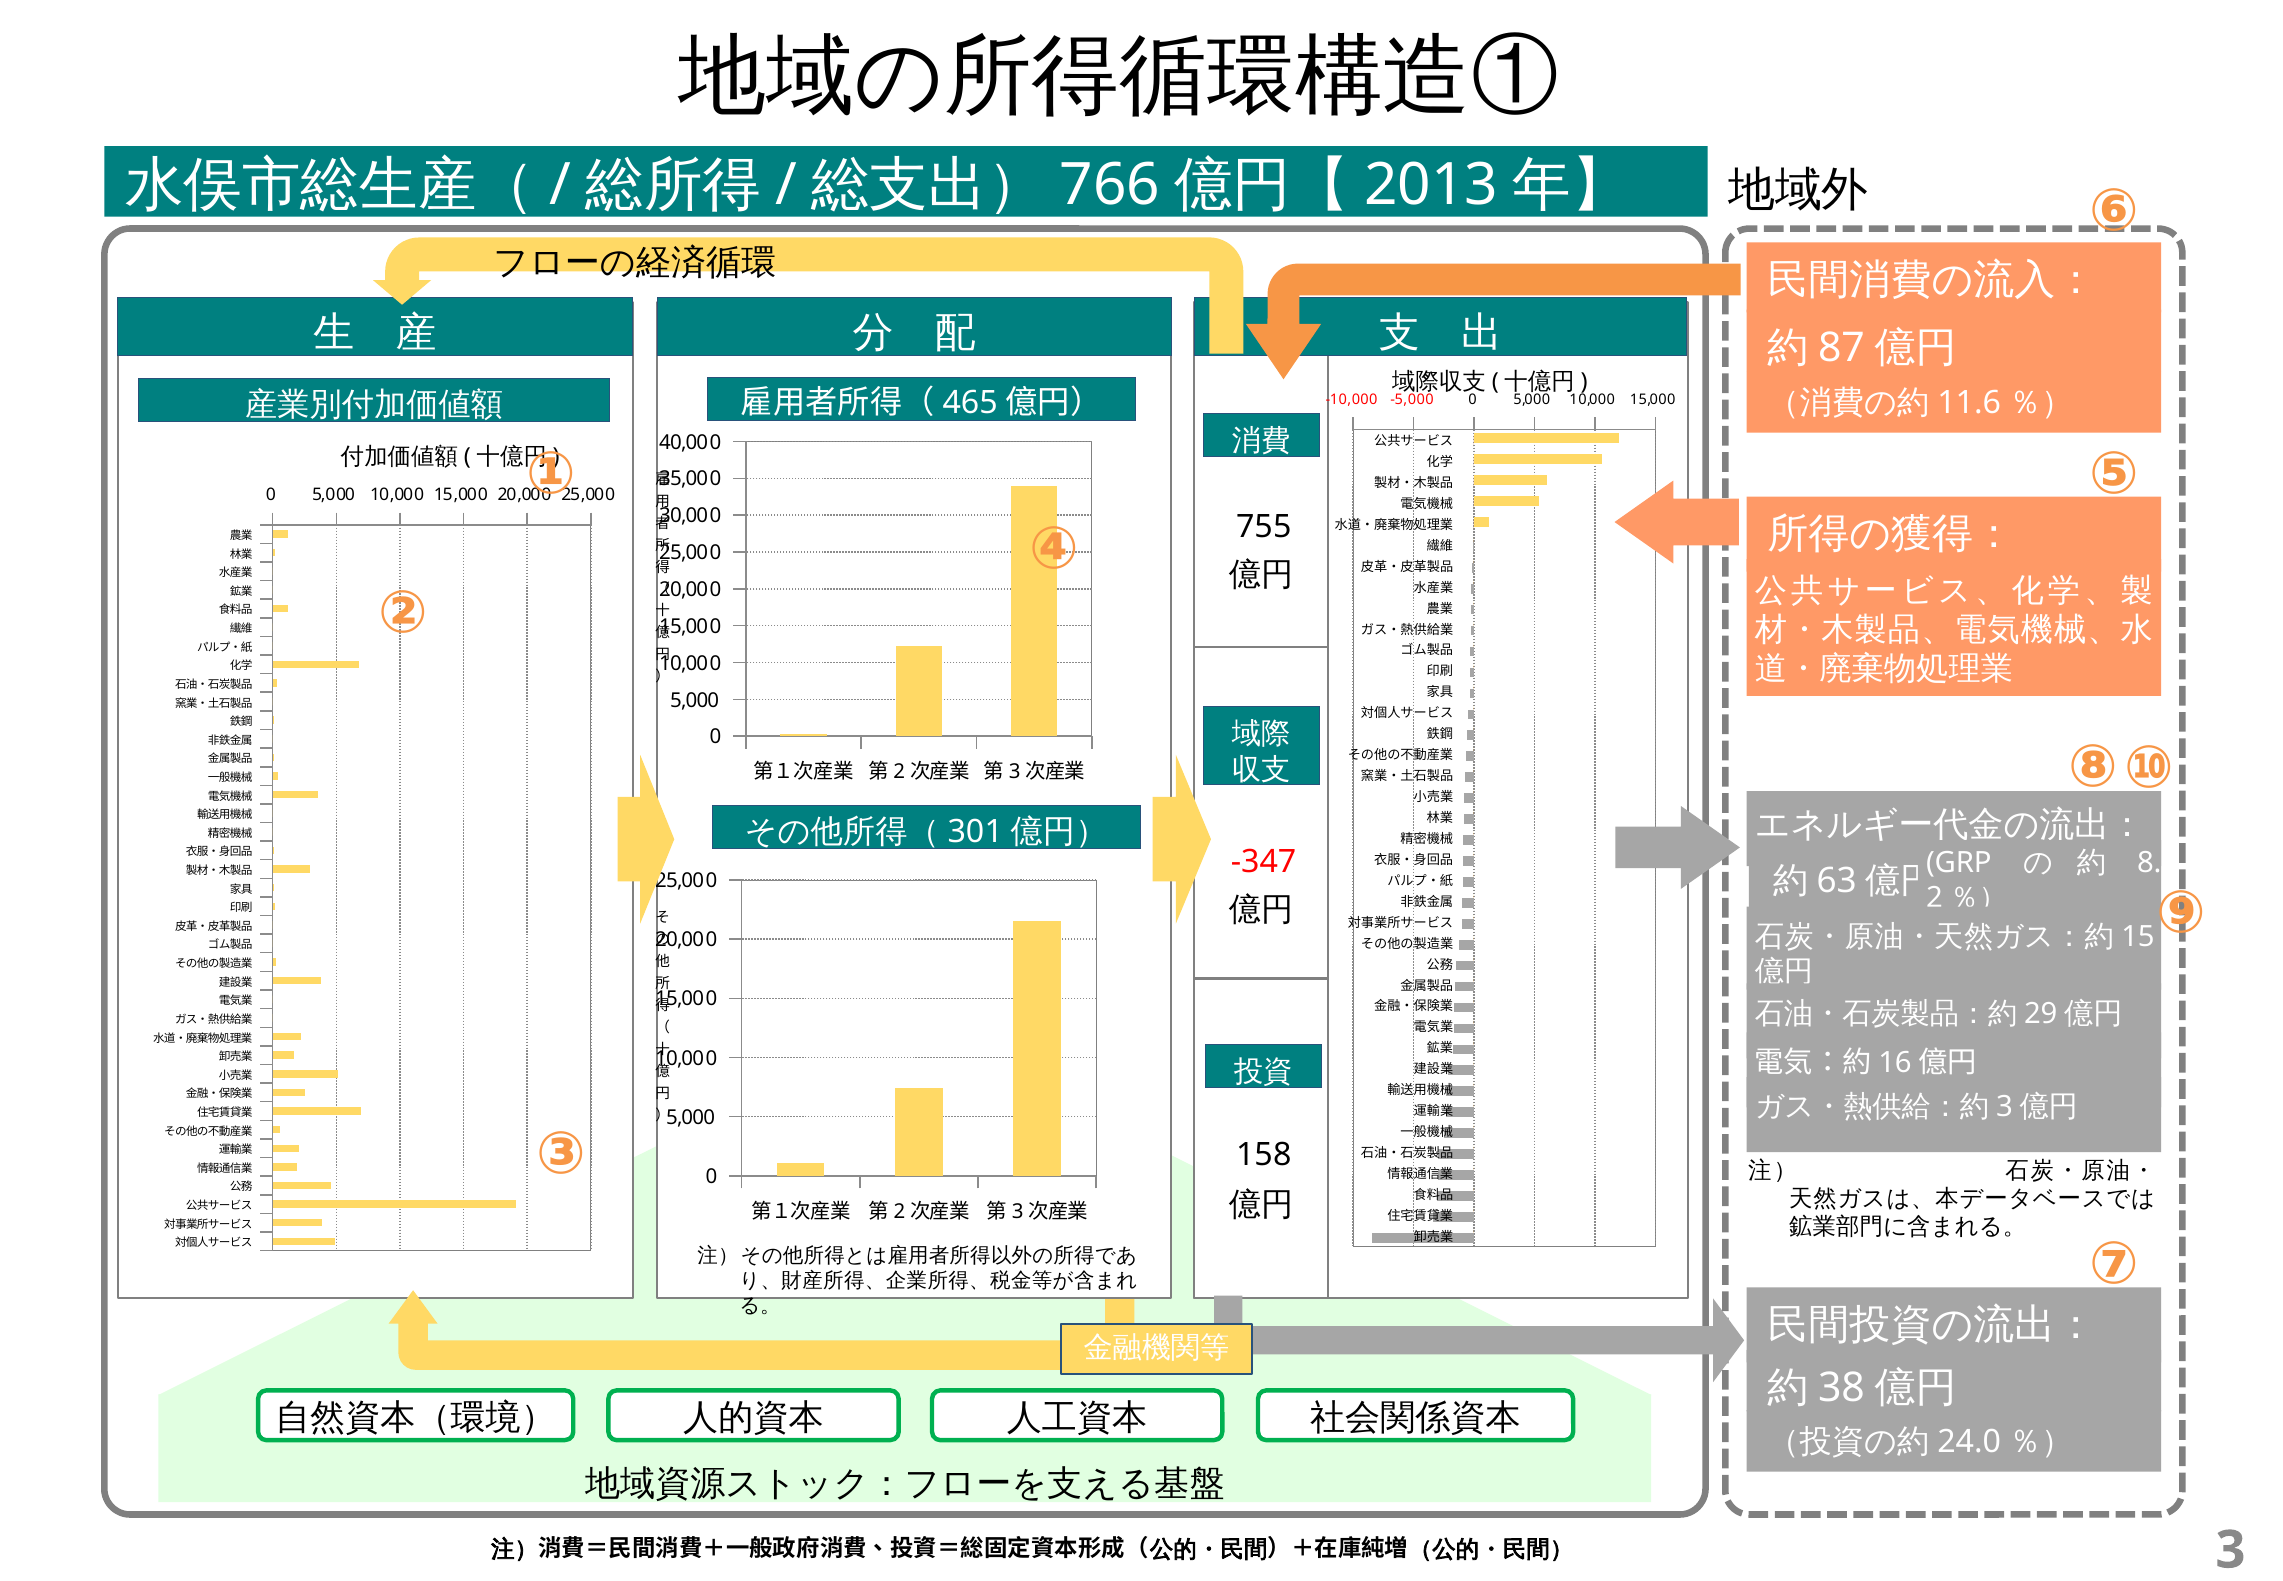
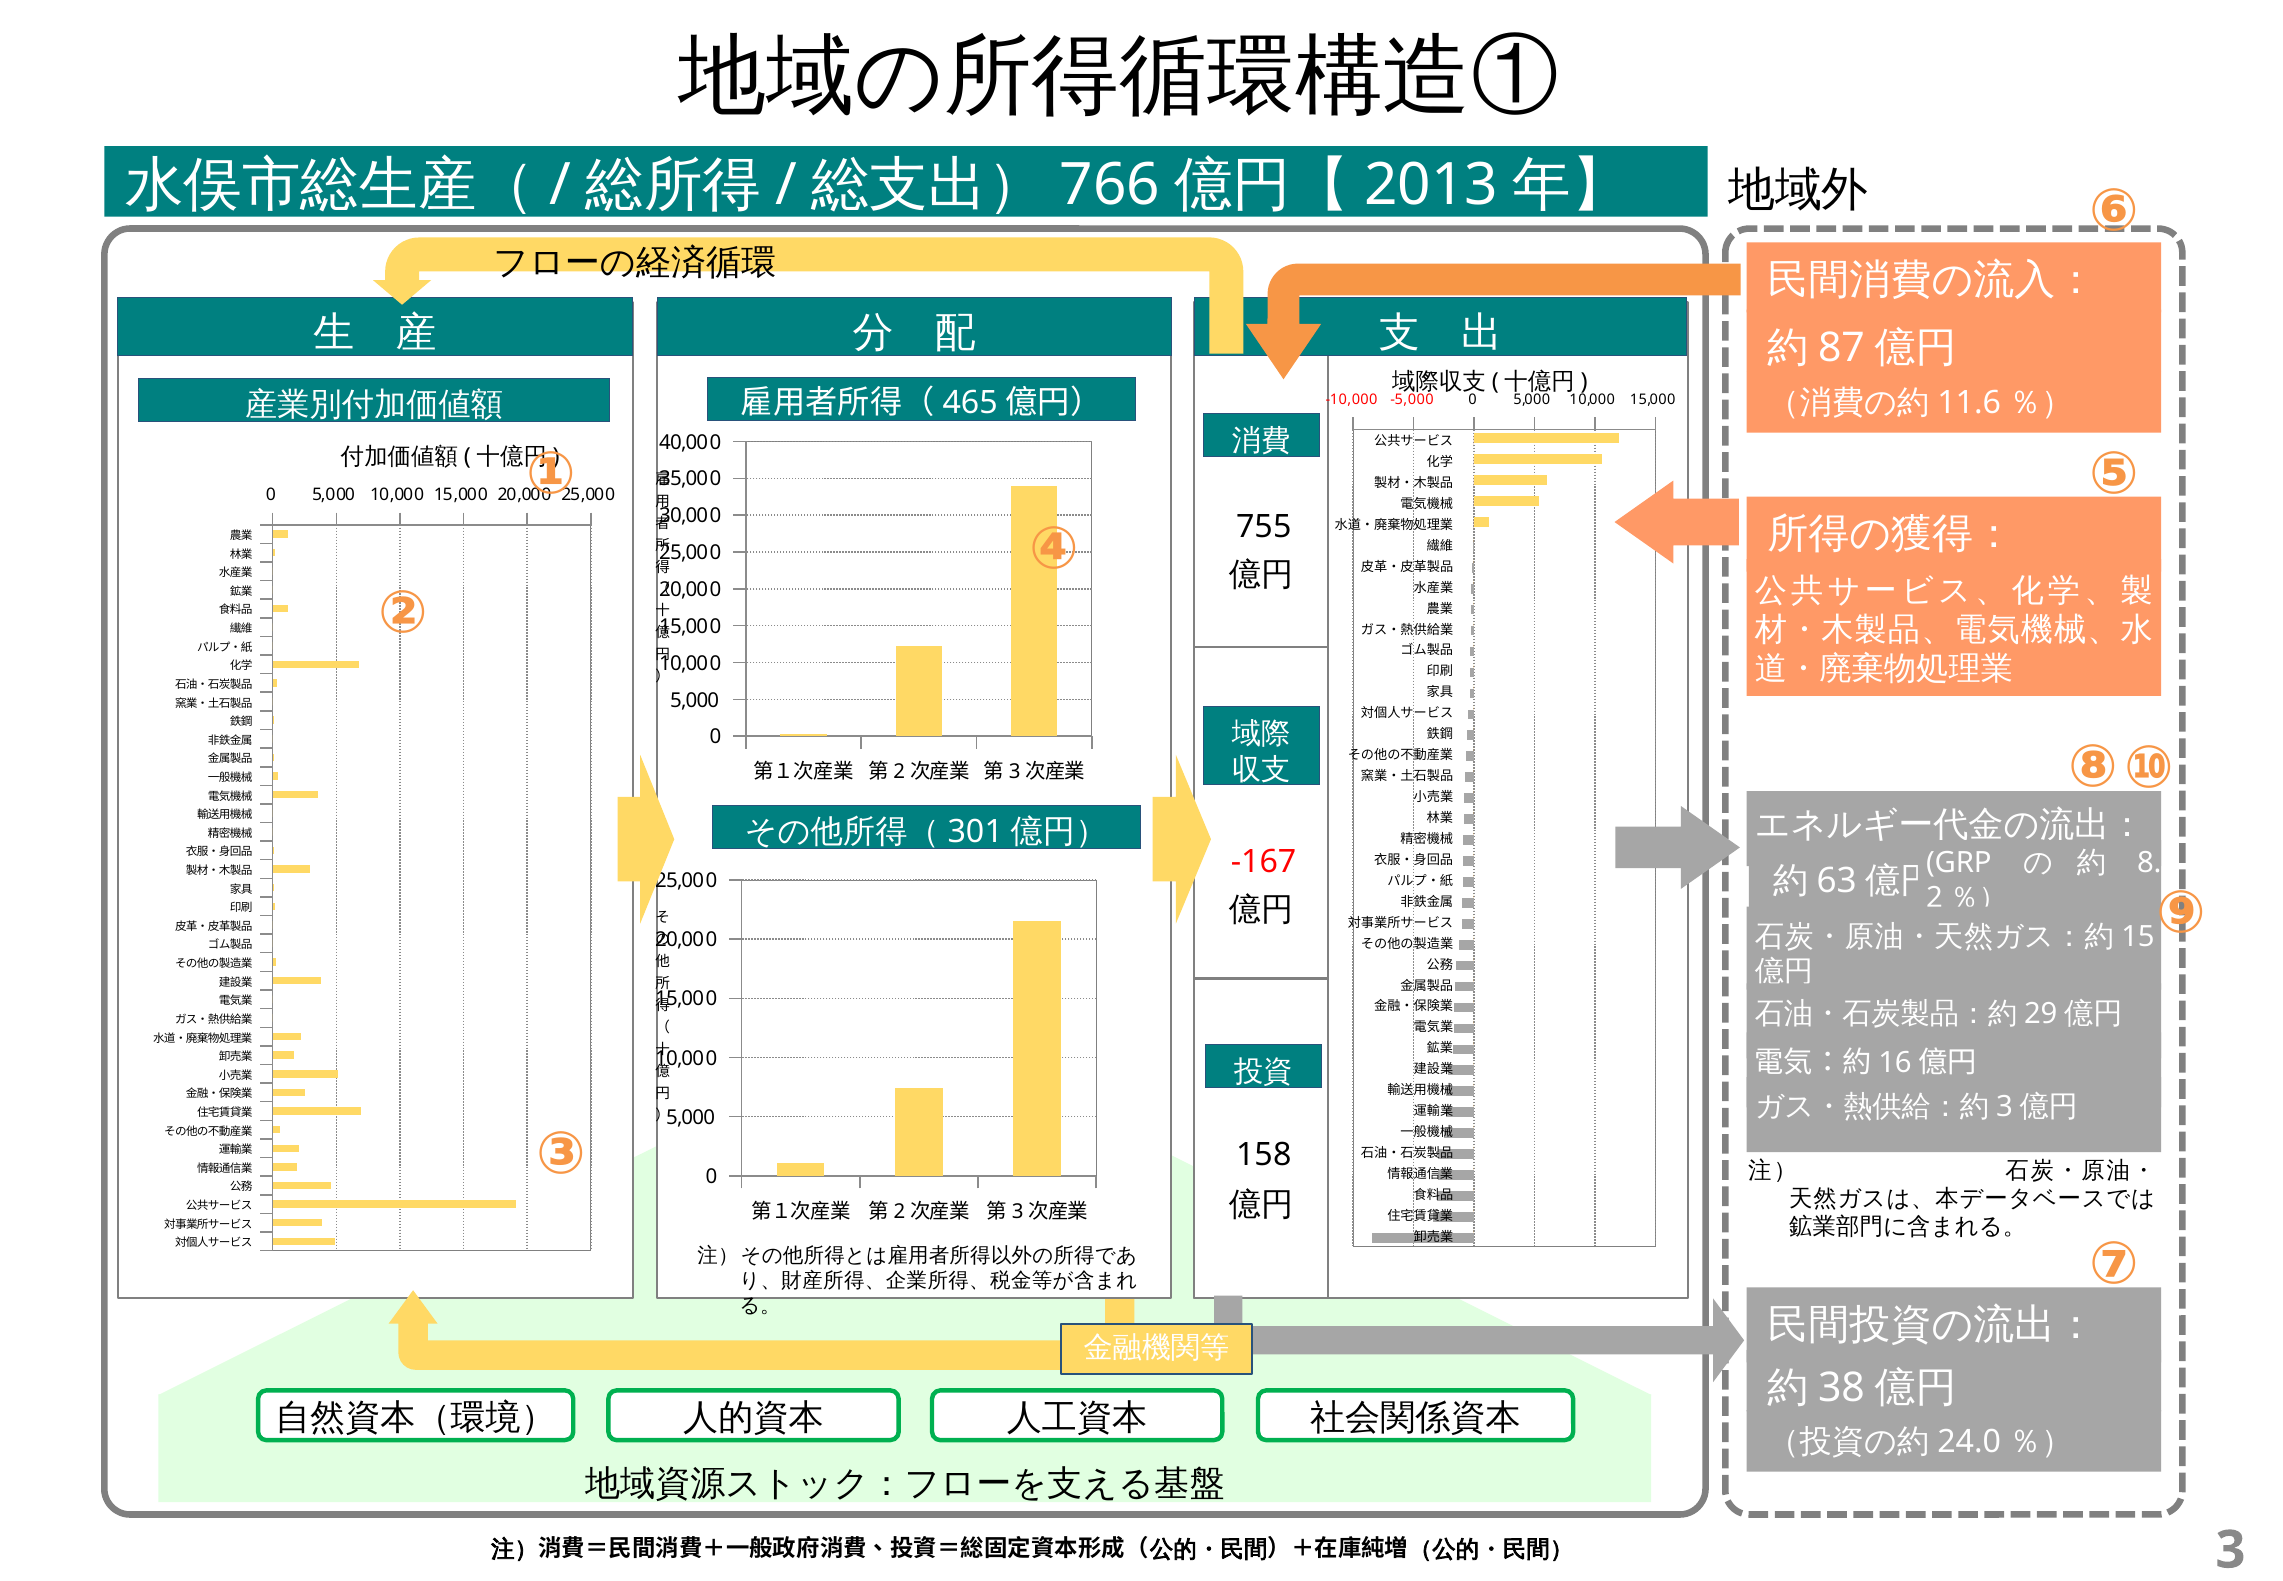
-347: -347 -> -167 (1264, 862)
